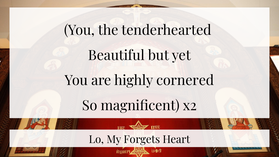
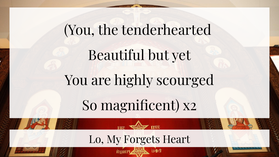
cornered: cornered -> scourged (185, 80)
